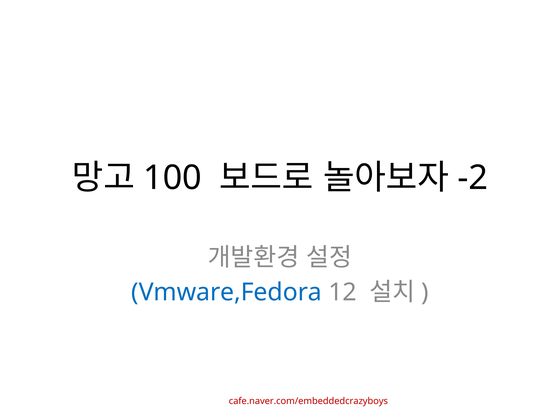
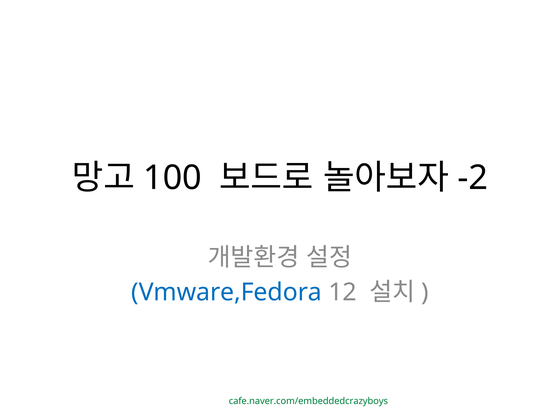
cafe.naver.com/embeddedcrazyboys colour: red -> green (308, 401)
